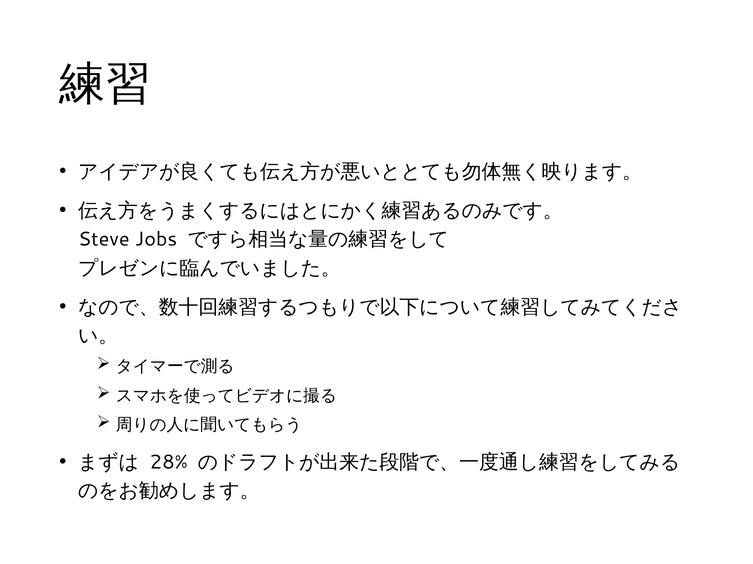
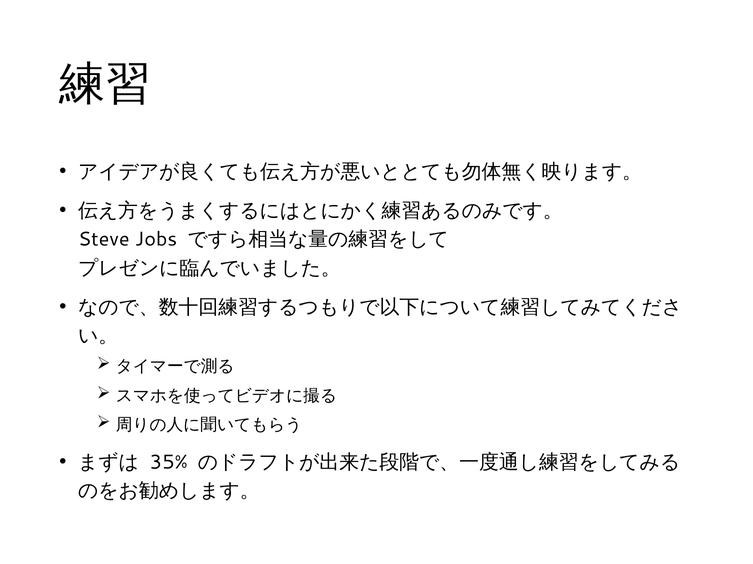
28%: 28% -> 35% (169, 463)
